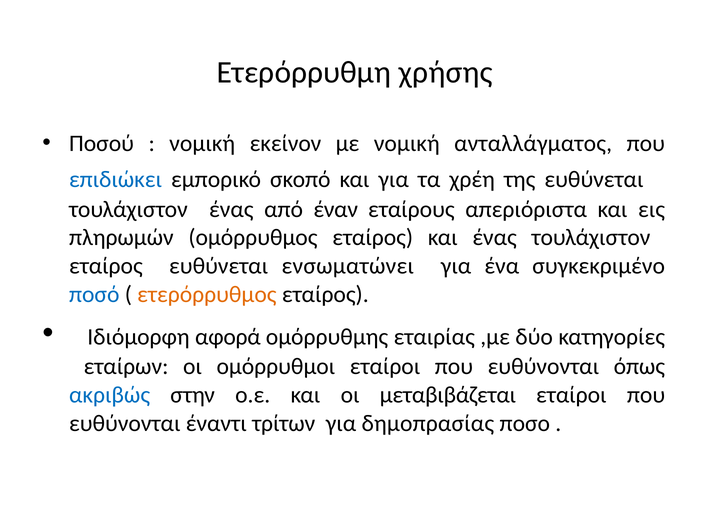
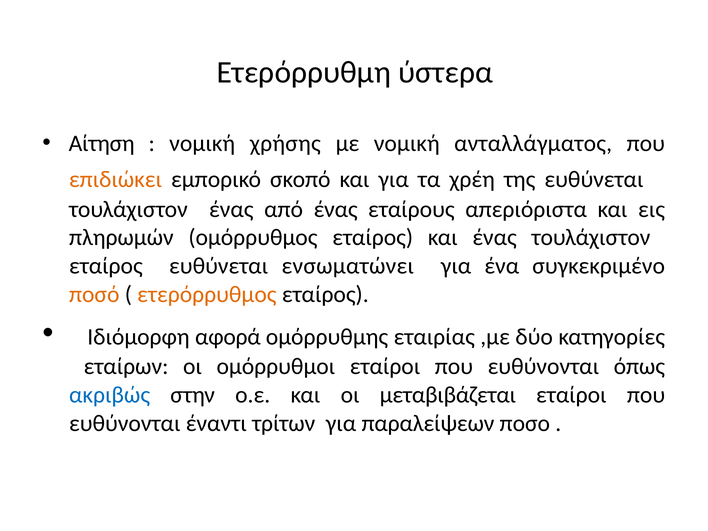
χρήσης: χρήσης -> ύστερα (446, 72)
Ποσού: Ποσού -> Αίτηση (102, 143)
εκείνον: εκείνον -> χρήσης (285, 143)
επιδιώκει colour: blue -> orange (116, 179)
από έναν: έναν -> ένας (336, 209)
ποσό colour: blue -> orange (94, 294)
δημοπρασίας: δημοπρασίας -> παραλείψεων (428, 423)
